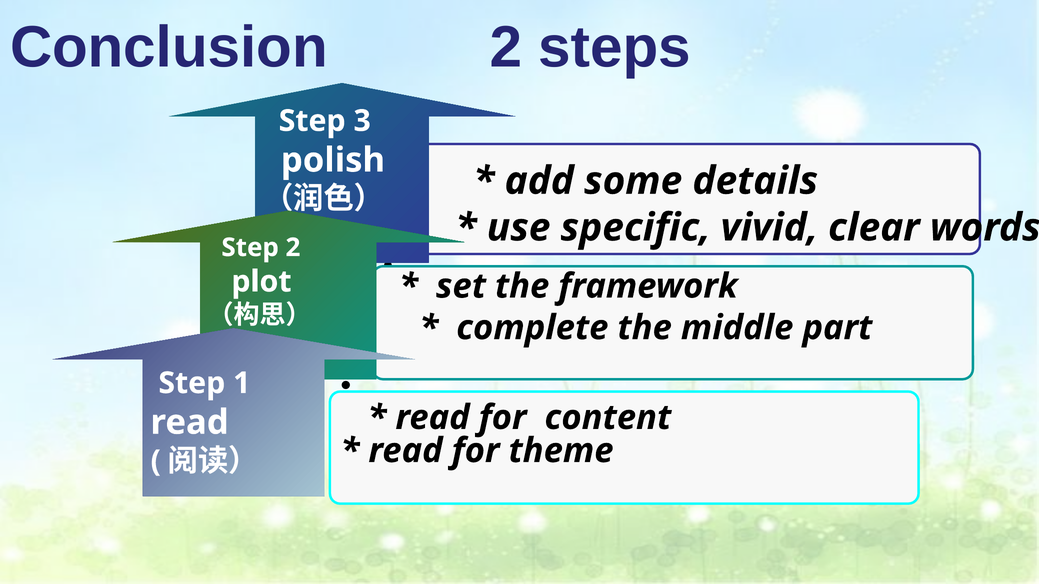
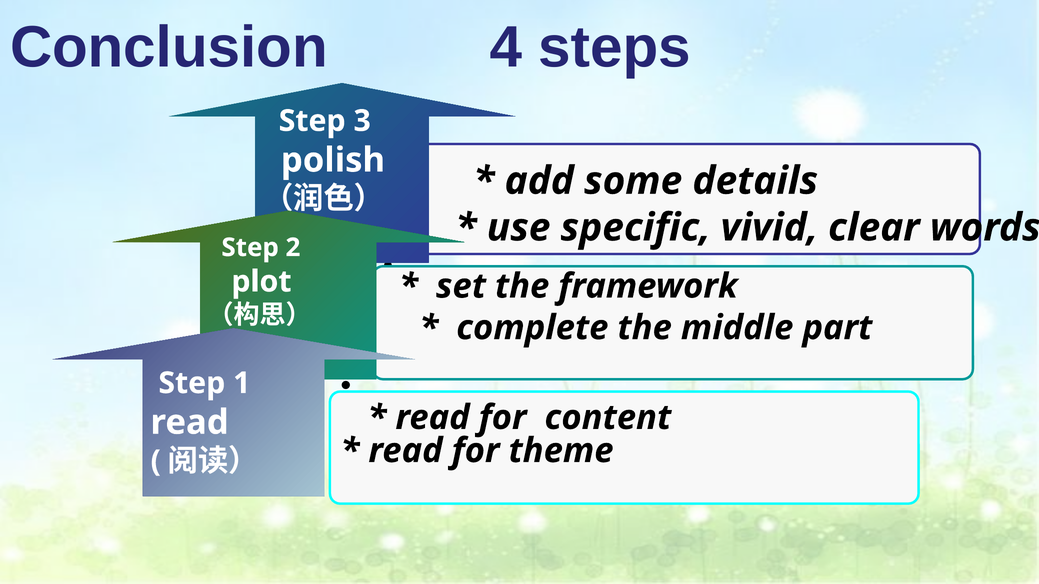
Conclusion 2: 2 -> 4 (506, 48)
